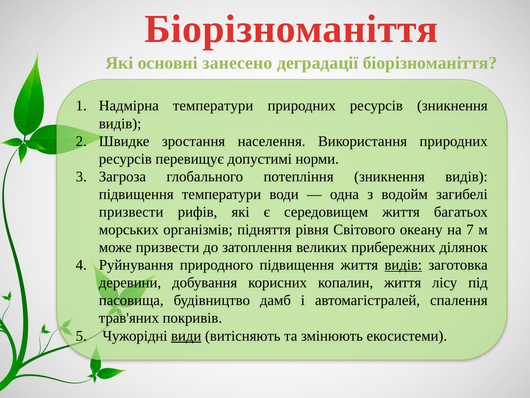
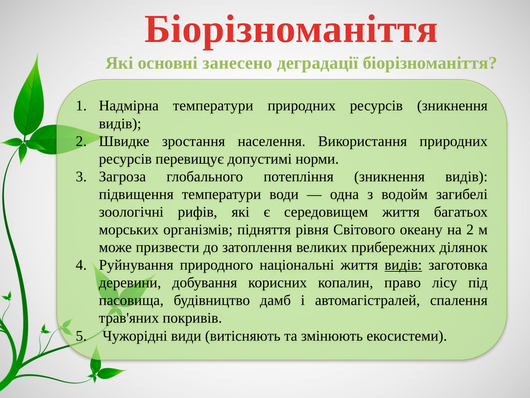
призвести: призвести -> зоологічні (131, 212)
на 7: 7 -> 2 (470, 229)
природного підвищення: підвищення -> національні (297, 265)
копалин життя: життя -> право (403, 282)
види underline: present -> none (186, 335)
